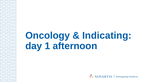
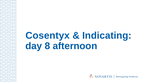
Oncology: Oncology -> Cosentyx (48, 35)
1: 1 -> 8 (47, 46)
